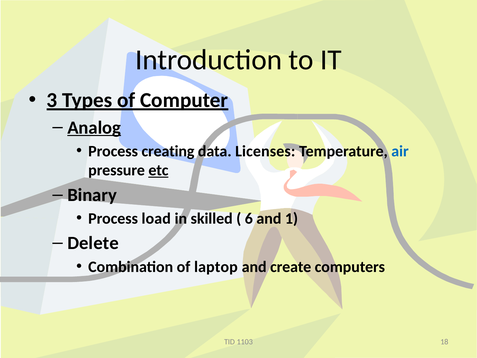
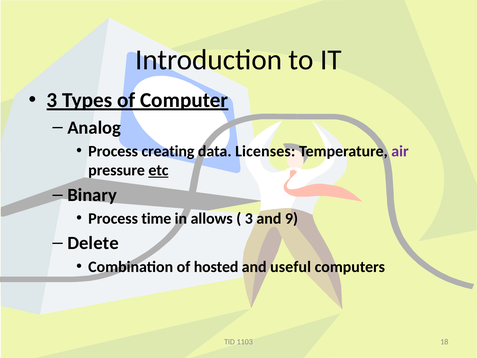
Analog underline: present -> none (94, 127)
air colour: blue -> purple (400, 151)
load: load -> time (156, 218)
skilled: skilled -> allows (212, 218)
6: 6 -> 3 (249, 218)
1: 1 -> 9 (291, 218)
laptop: laptop -> hosted (216, 267)
create: create -> useful (291, 267)
